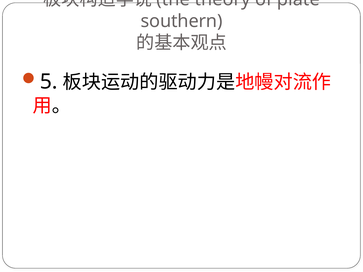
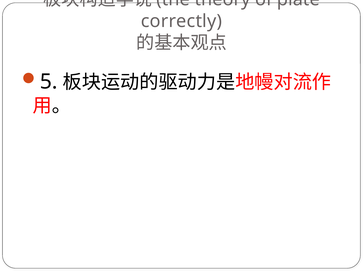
southern: southern -> correctly (181, 21)
